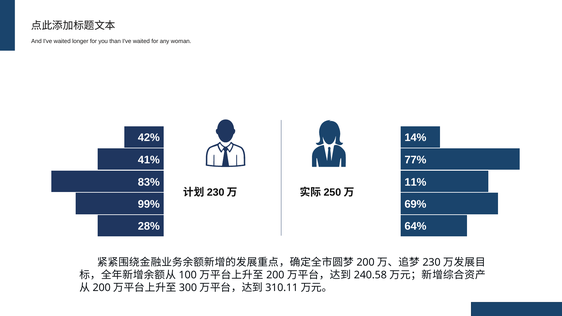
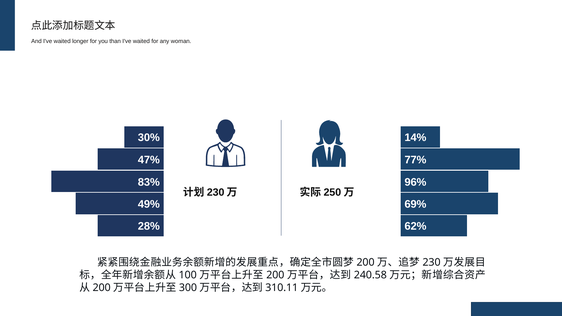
42%: 42% -> 30% (149, 138)
41%: 41% -> 47% (149, 160)
11%: 11% -> 96% (415, 182)
99%: 99% -> 49% (149, 204)
64%: 64% -> 62% (415, 226)
